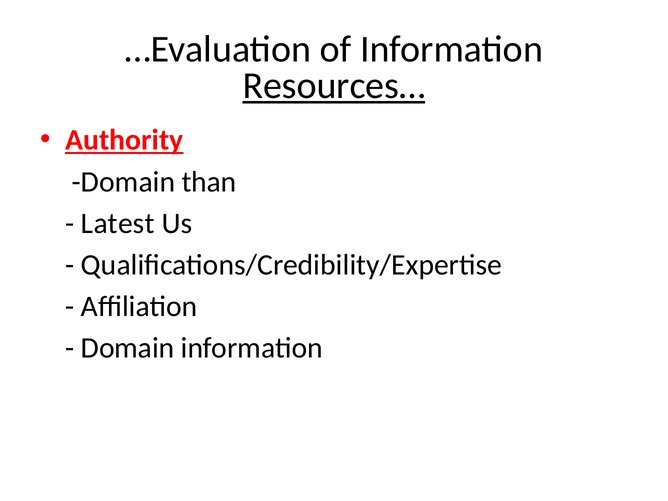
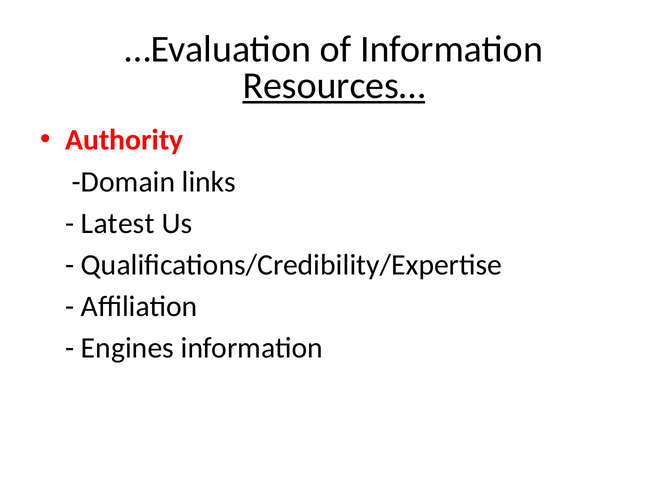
Authority underline: present -> none (124, 140)
than: than -> links (209, 182)
Domain: Domain -> Engines (127, 348)
